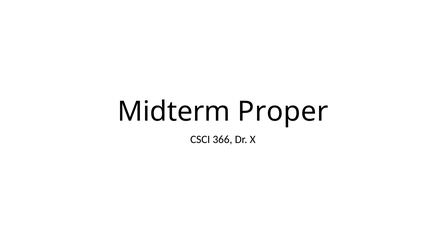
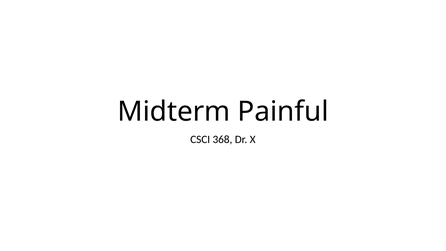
Proper: Proper -> Painful (283, 111)
366: 366 -> 368 (222, 139)
